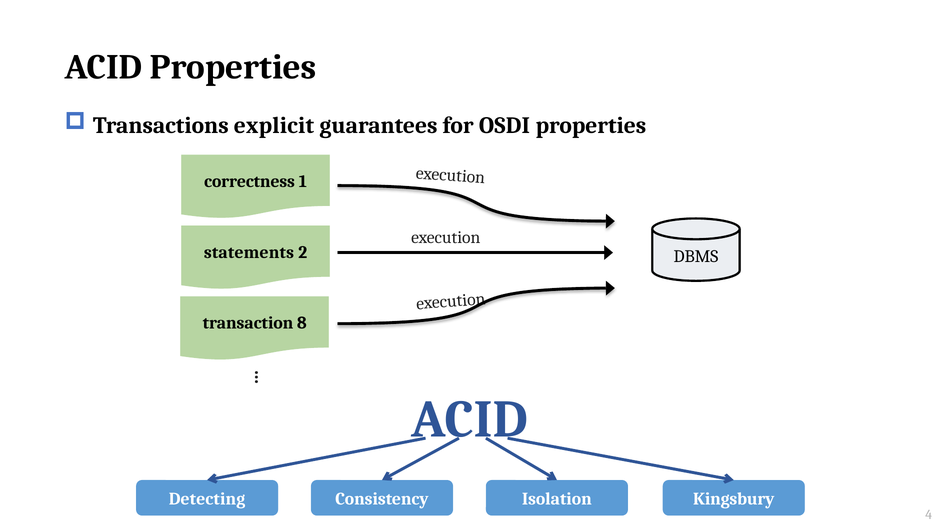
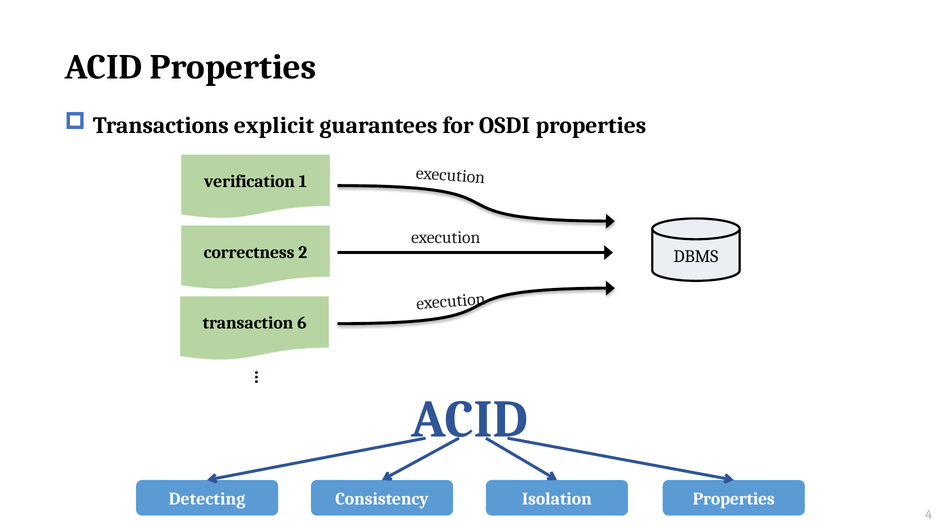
correctness: correctness -> verification (250, 182)
statements: statements -> correctness (249, 252)
8: 8 -> 6 (302, 323)
Isolation Kingsbury: Kingsbury -> Properties (734, 499)
